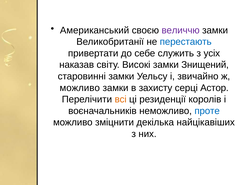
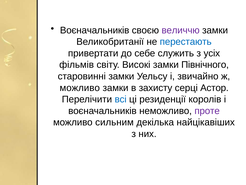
Американський: Американський -> Воєначальників (95, 30)
наказав: наказав -> фільмів (77, 65)
Знищений: Знищений -> Північного (205, 65)
всі colour: orange -> blue (121, 99)
проте colour: blue -> purple (207, 111)
зміцнити: зміцнити -> сильним (114, 122)
